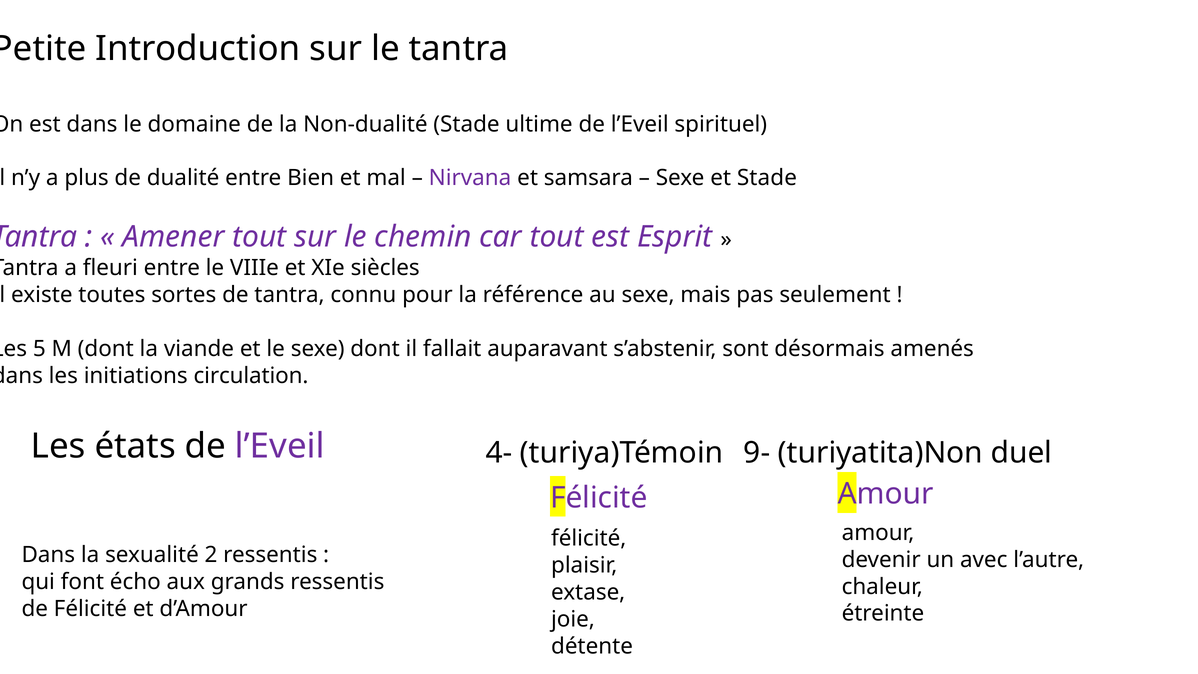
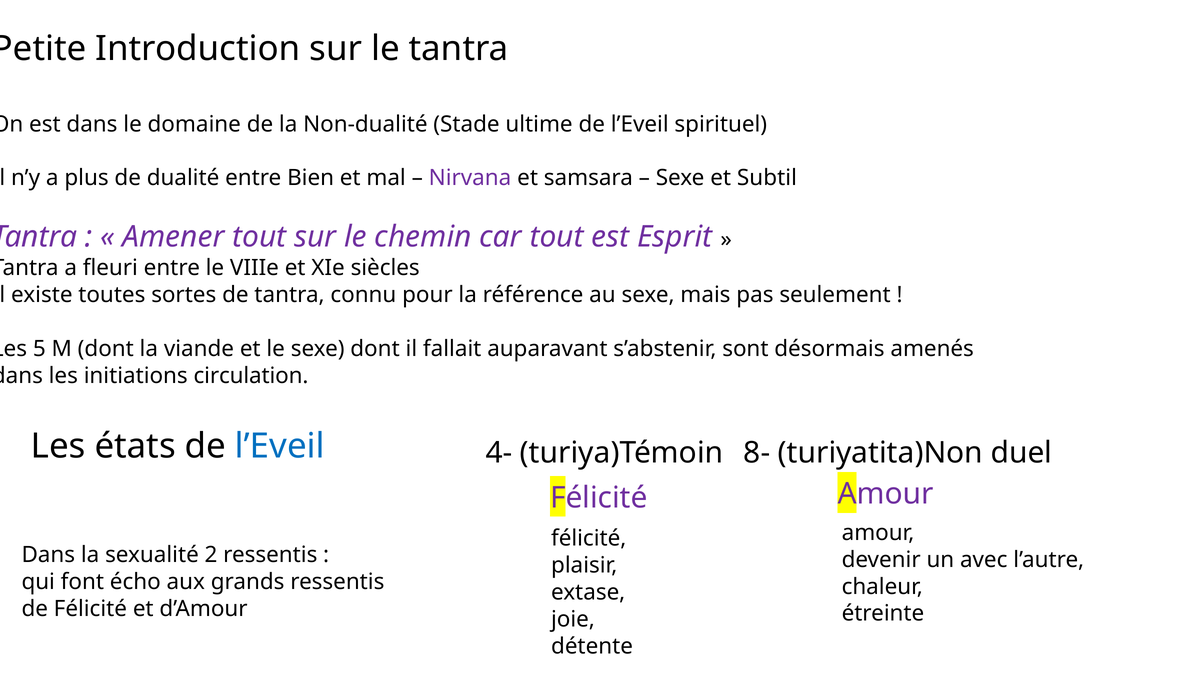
et Stade: Stade -> Subtil (767, 178)
l’Eveil colour: purple -> blue (280, 446)
9-: 9- -> 8- (757, 453)
